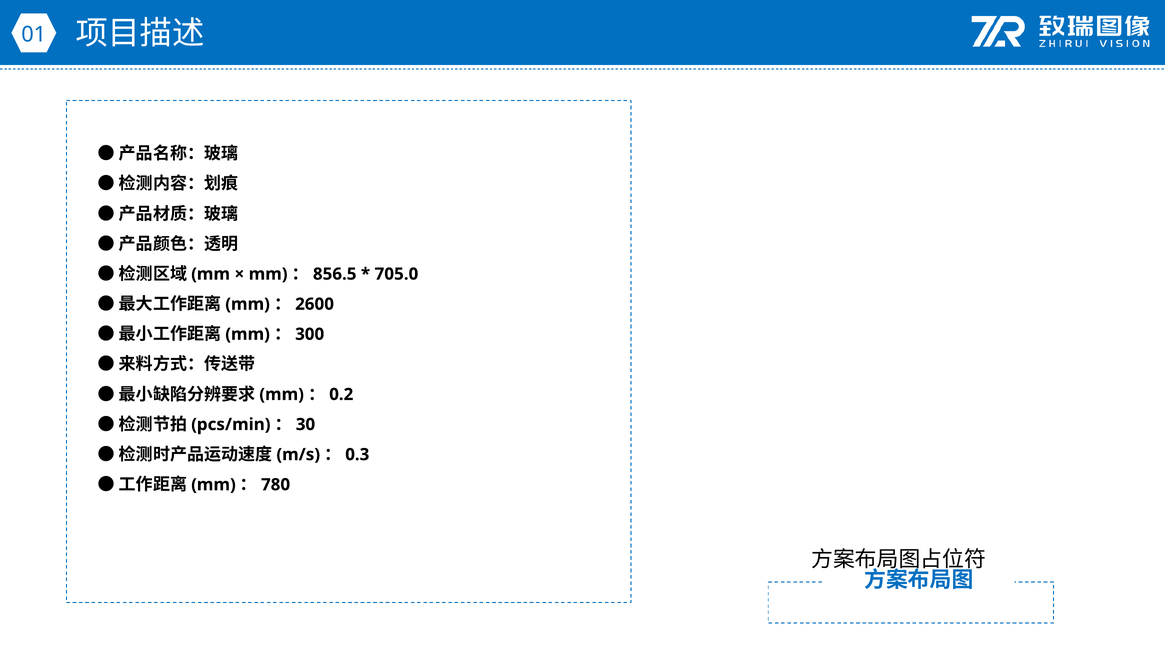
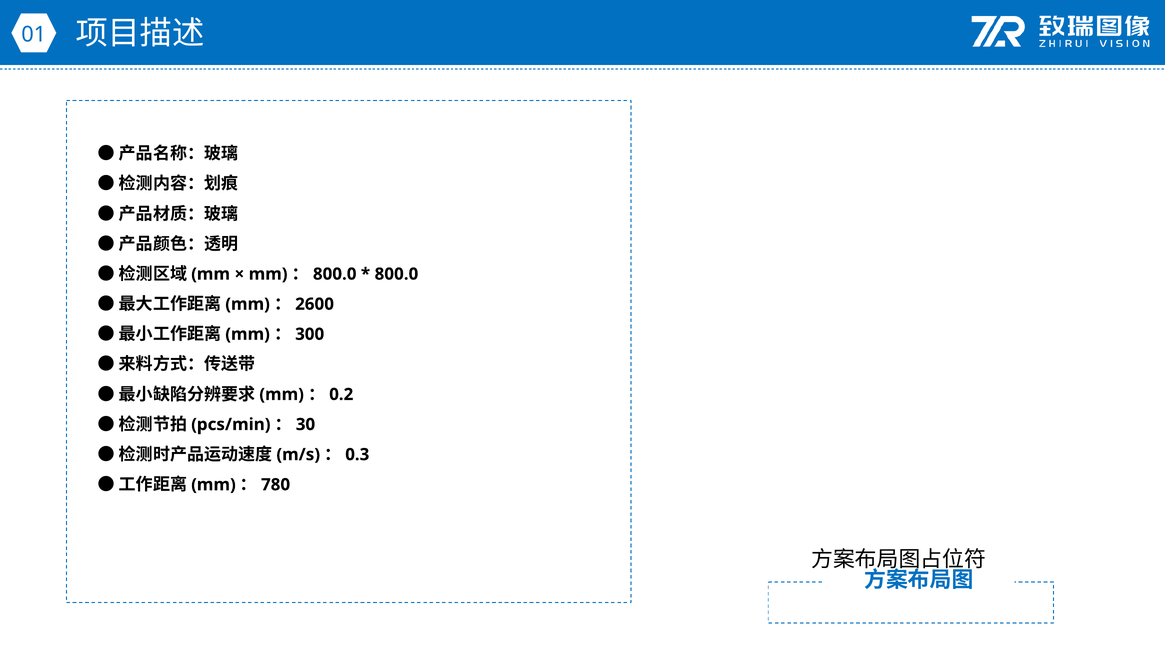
856.5: 856.5 -> 800.0 (335, 274)
705.0: 705.0 -> 800.0 (396, 274)
